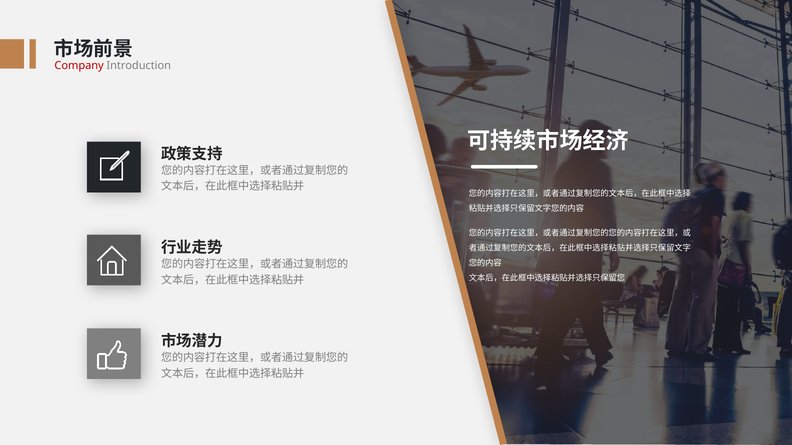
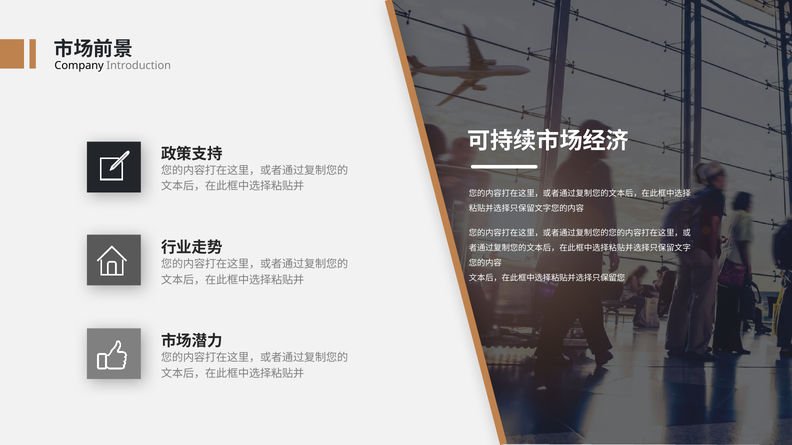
Company colour: red -> black (79, 66)
